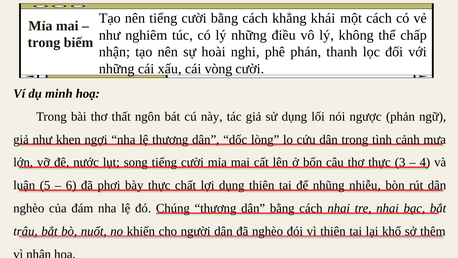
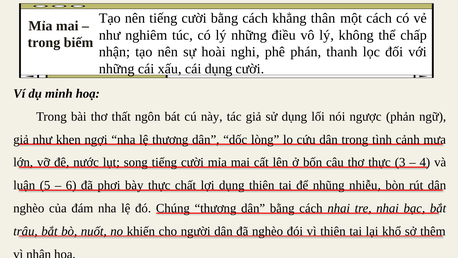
khái: khái -> thân (323, 18)
cái vòng: vòng -> dụng (218, 69)
